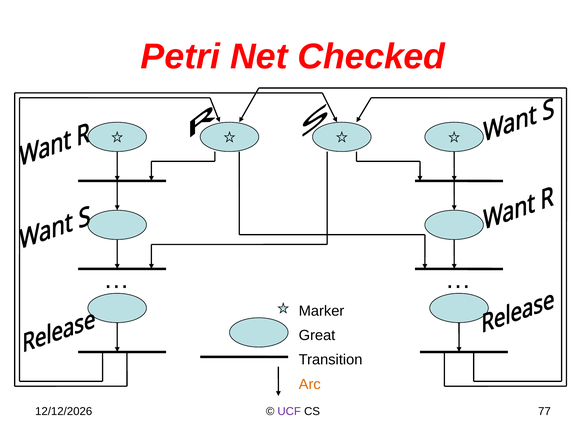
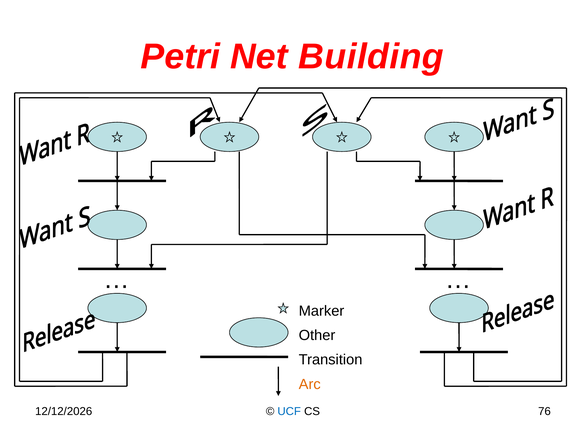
Checked: Checked -> Building (371, 57)
Great: Great -> Other (317, 335)
UCF colour: purple -> blue (289, 411)
77: 77 -> 76 (544, 411)
